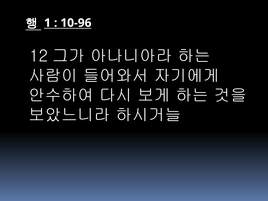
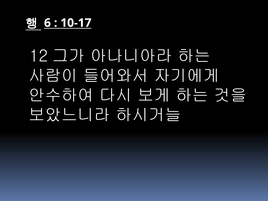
1: 1 -> 6 (47, 23)
10-96: 10-96 -> 10-17 (76, 23)
